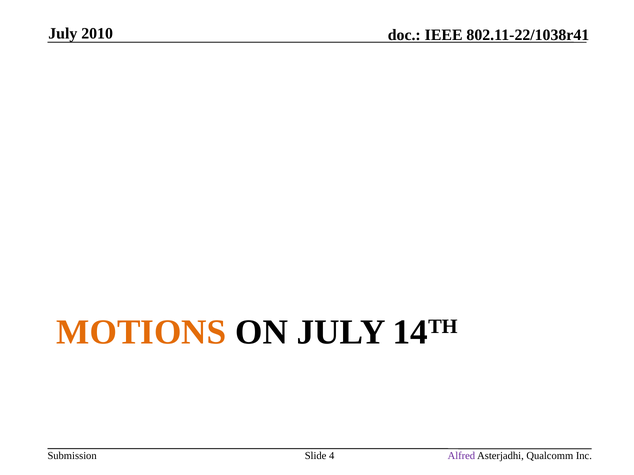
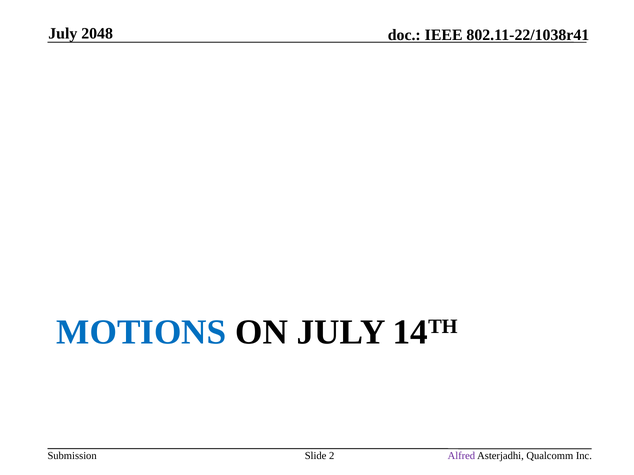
2010: 2010 -> 2048 (97, 34)
MOTIONS colour: orange -> blue (141, 332)
4: 4 -> 2 (332, 456)
